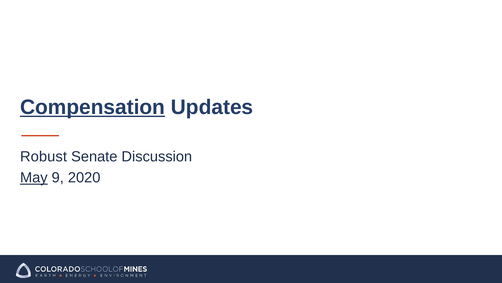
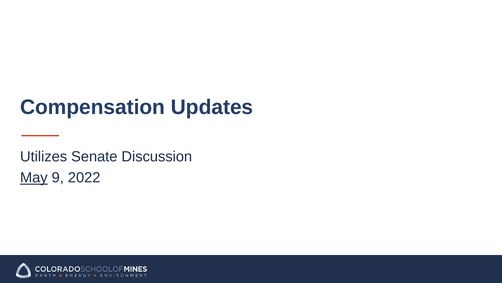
Compensation underline: present -> none (93, 107)
Robust: Robust -> Utilizes (44, 156)
2020: 2020 -> 2022 (84, 177)
